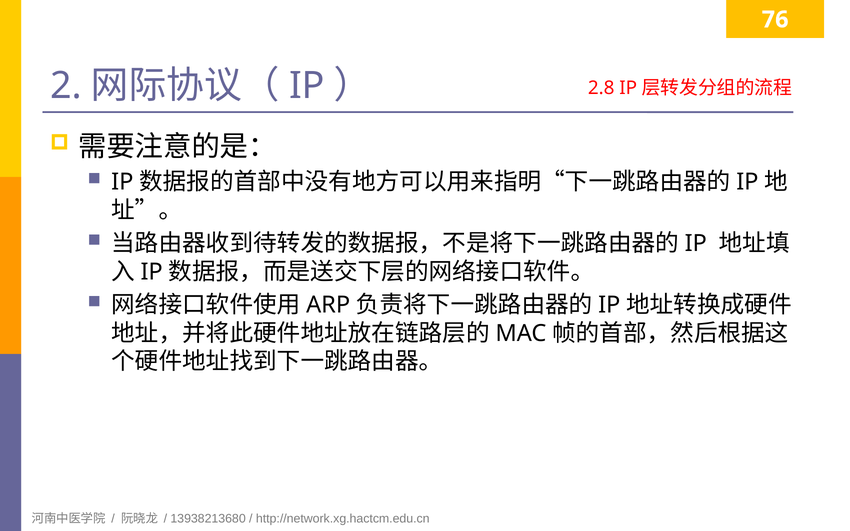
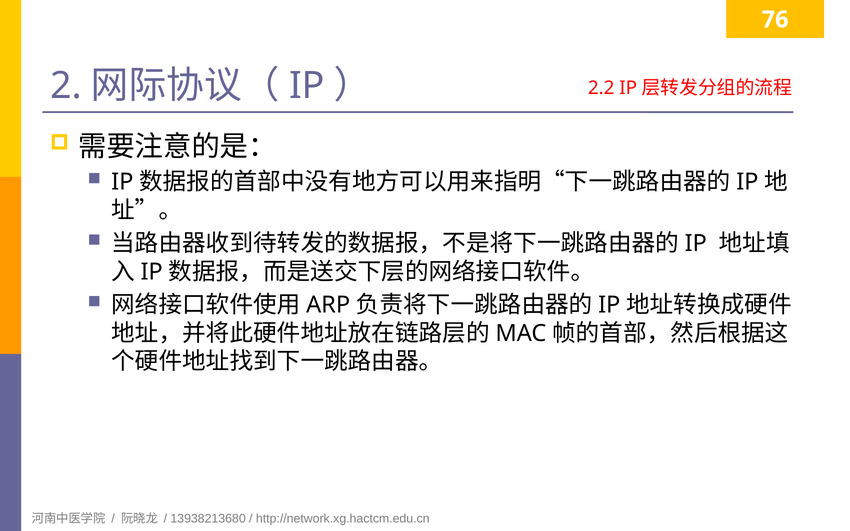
2.8: 2.8 -> 2.2 (601, 88)
